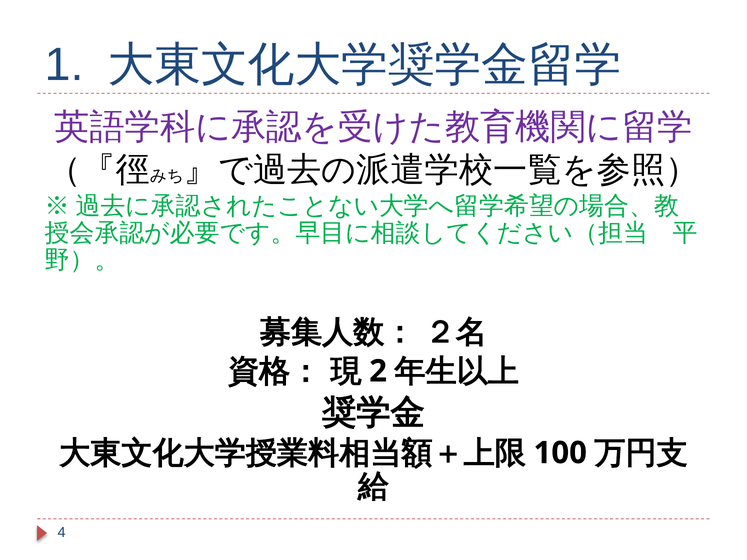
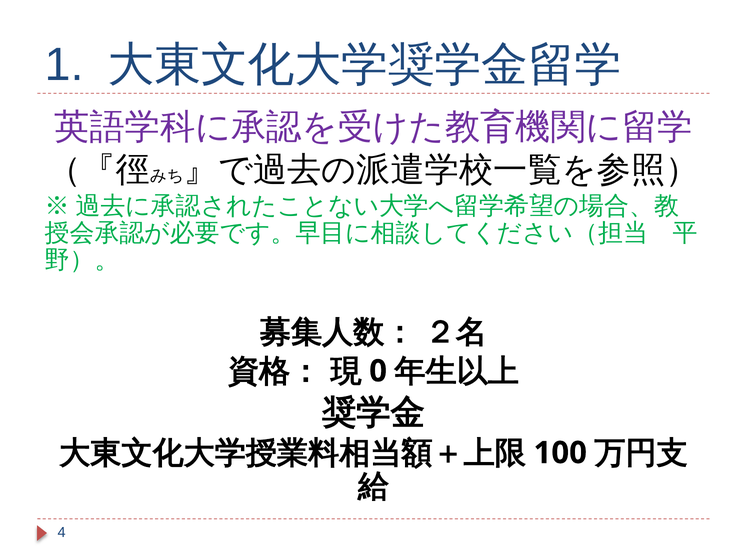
2: 2 -> 0 (378, 371)
